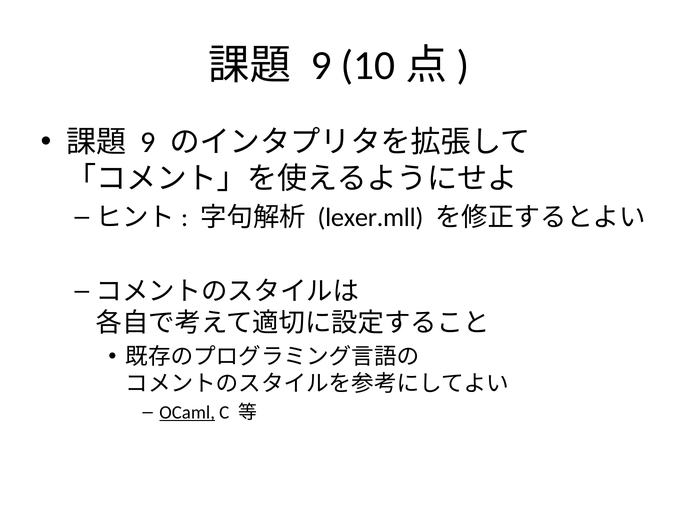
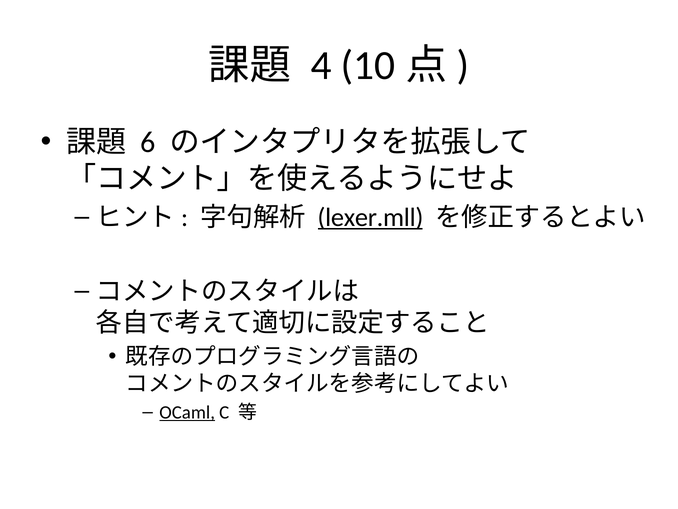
9: 9 -> 4 (321, 66)
9: 9 -> 6 (148, 142)
lexer.mll underline: none -> present (370, 217)
